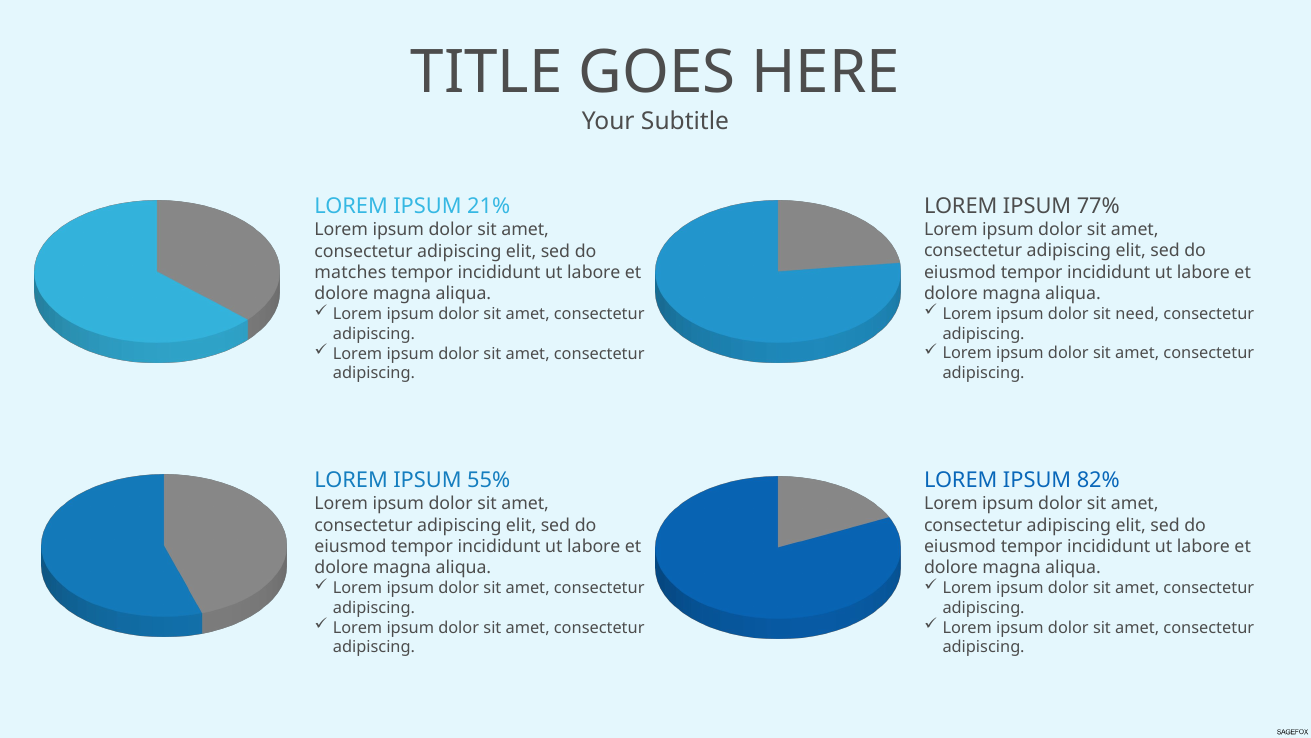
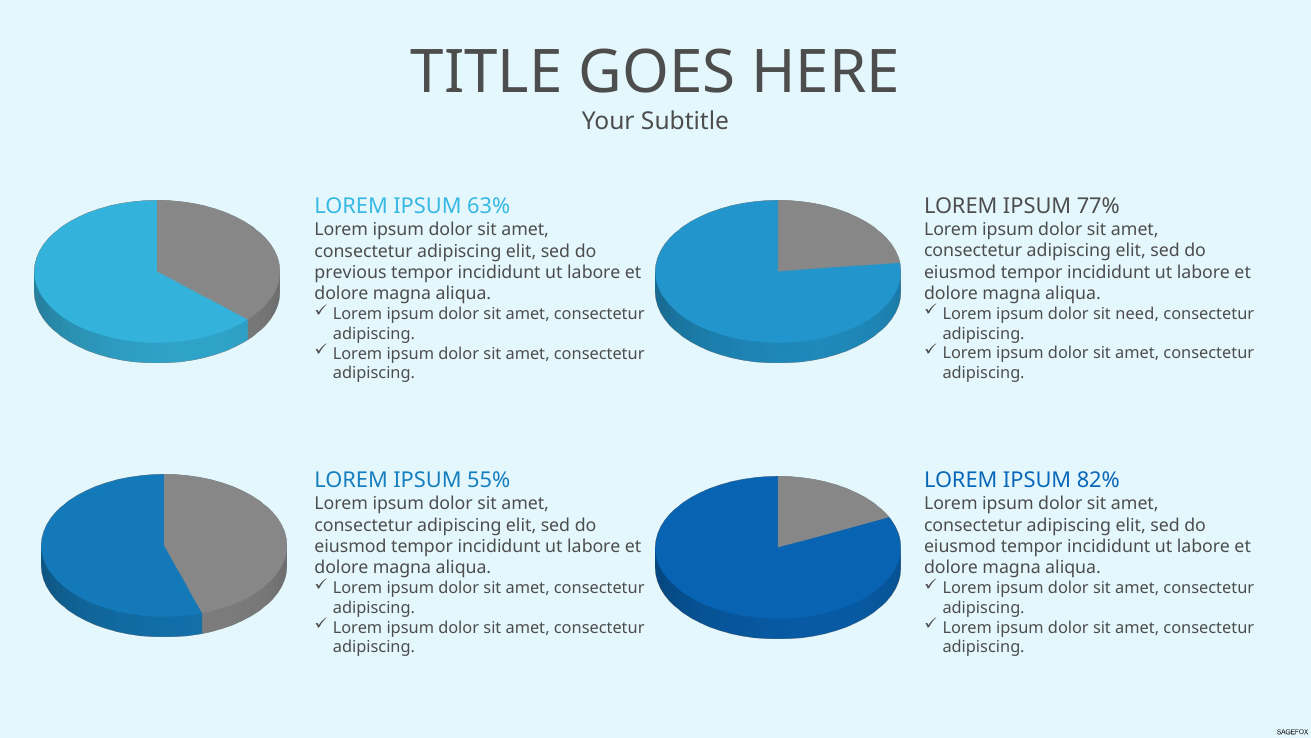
21%: 21% -> 63% (489, 206)
matches: matches -> previous (351, 272)
